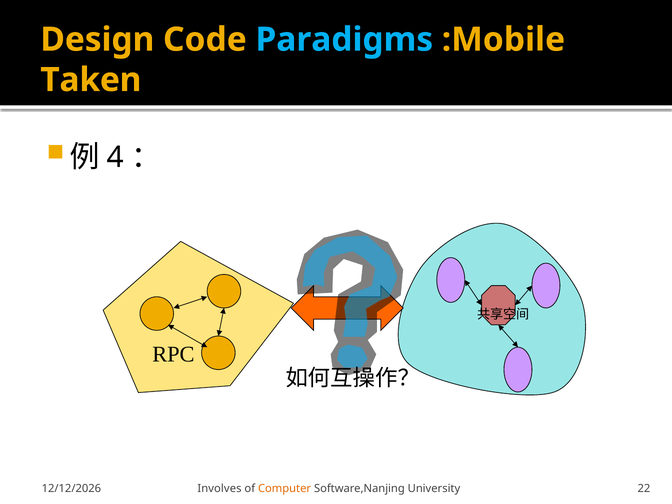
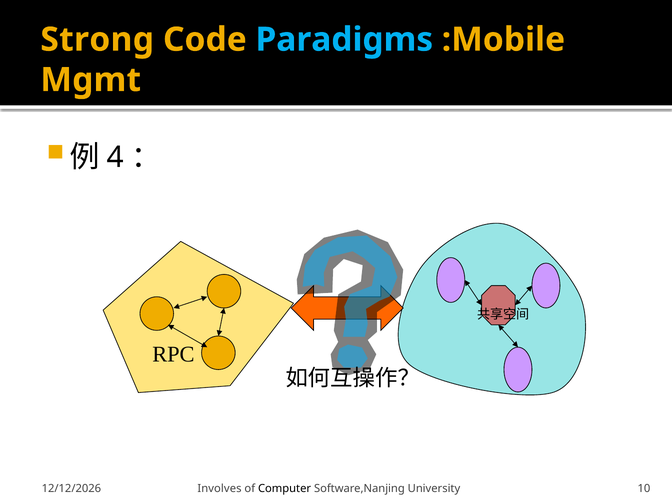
Design: Design -> Strong (97, 40)
Taken: Taken -> Mgmt (91, 80)
Computer colour: orange -> black (285, 488)
22: 22 -> 10 (644, 488)
